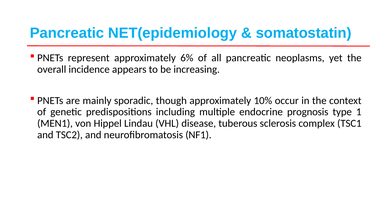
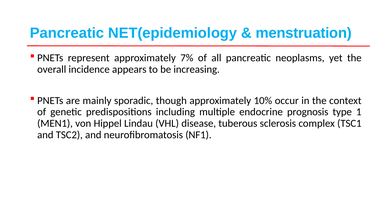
somatostatin: somatostatin -> menstruation (304, 33)
6%: 6% -> 7% (187, 58)
